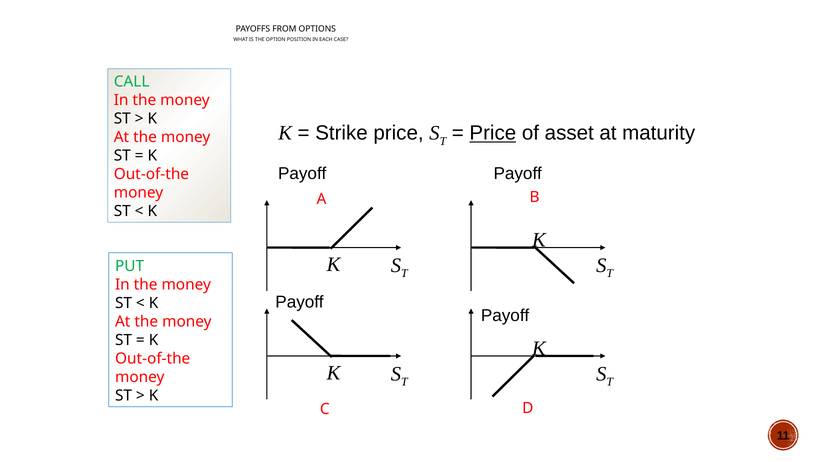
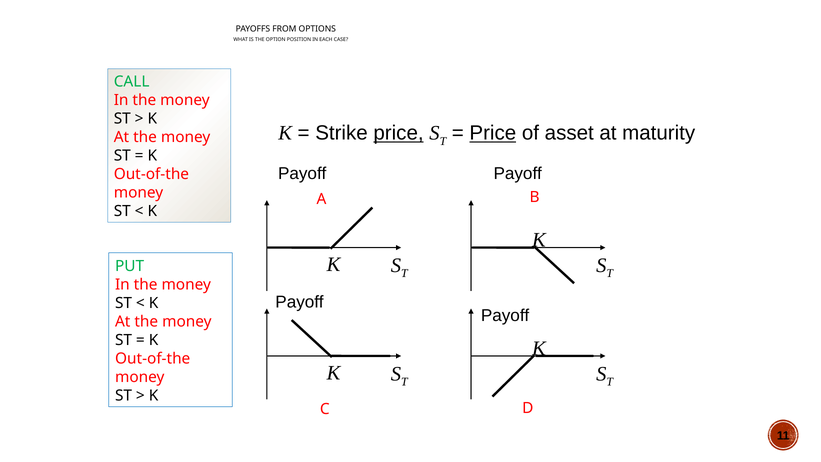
price underline: none -> present (399, 133)
